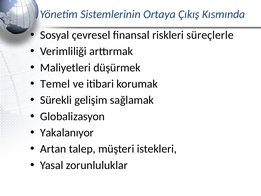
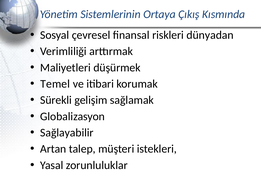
süreçlerle: süreçlerle -> dünyadan (210, 35)
Yakalanıyor: Yakalanıyor -> Sağlayabilir (67, 132)
